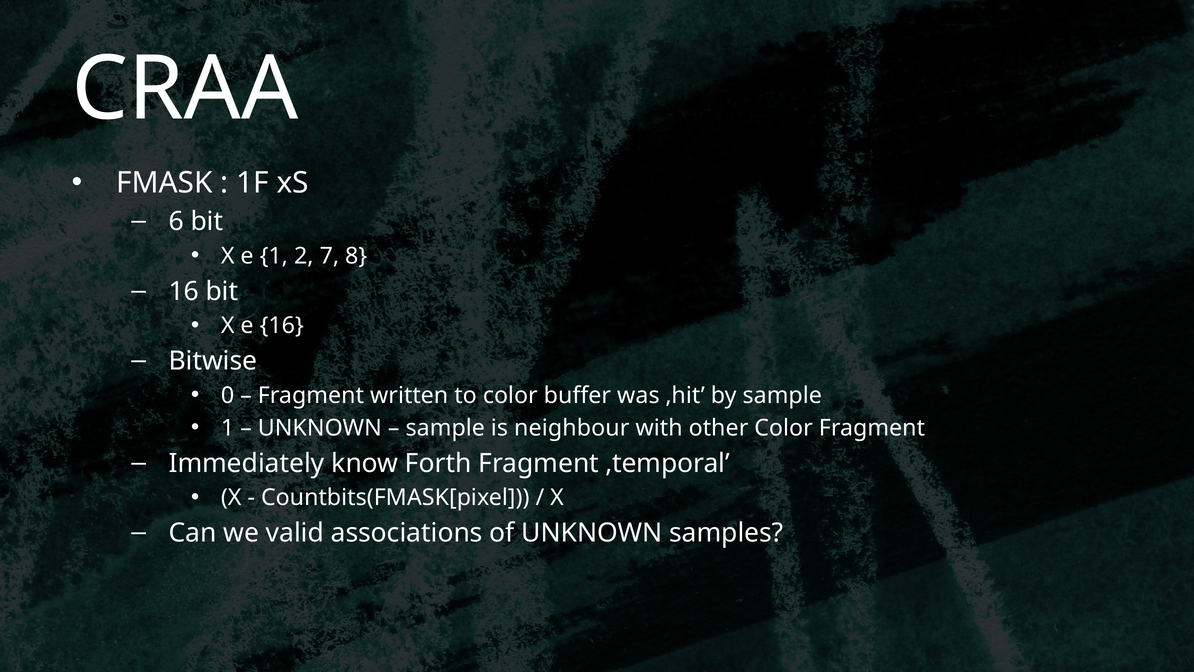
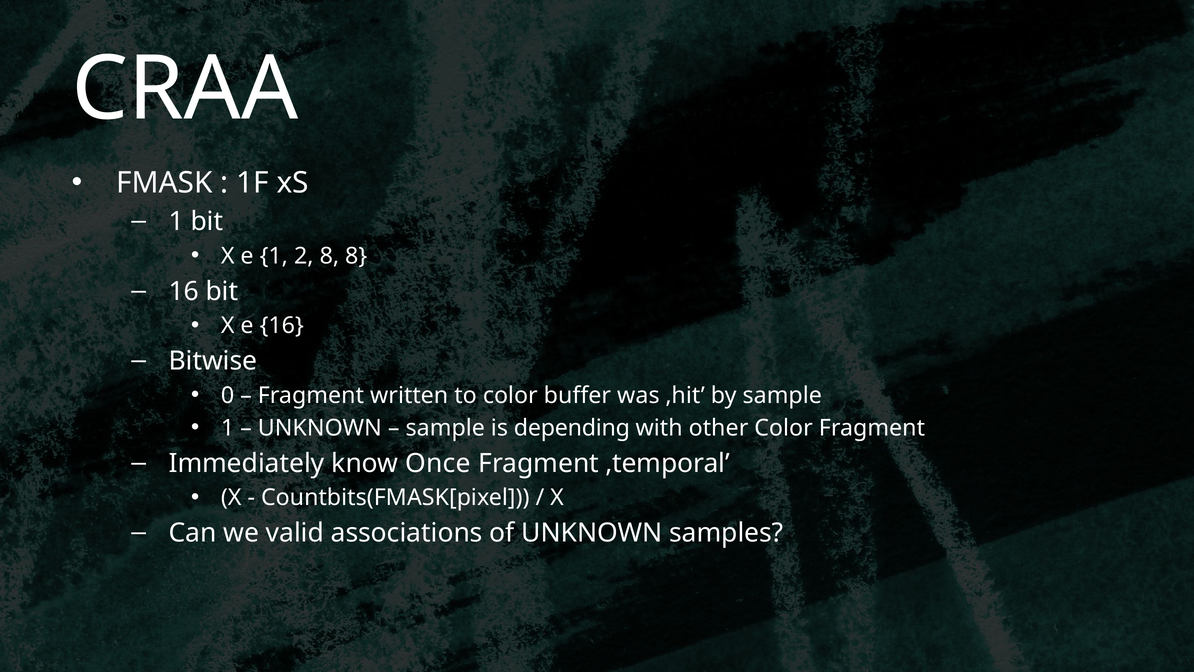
6: 6 -> 1 (176, 222)
2 7: 7 -> 8 (329, 256)
neighbour: neighbour -> depending (572, 428)
Forth: Forth -> Once (438, 463)
